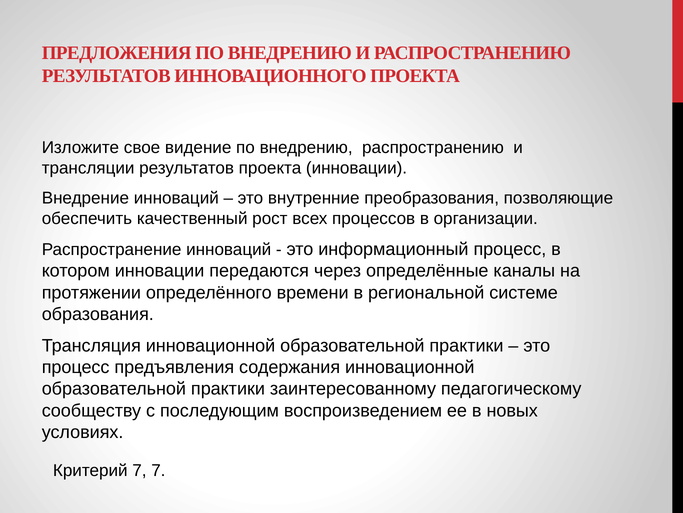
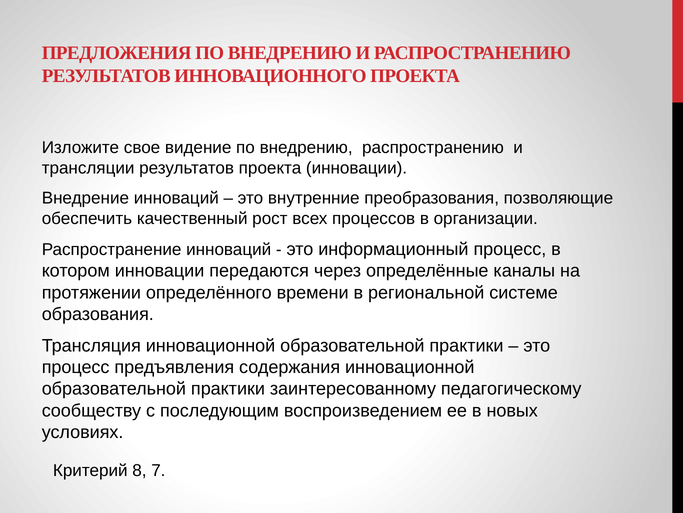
Критерий 7: 7 -> 8 (139, 470)
